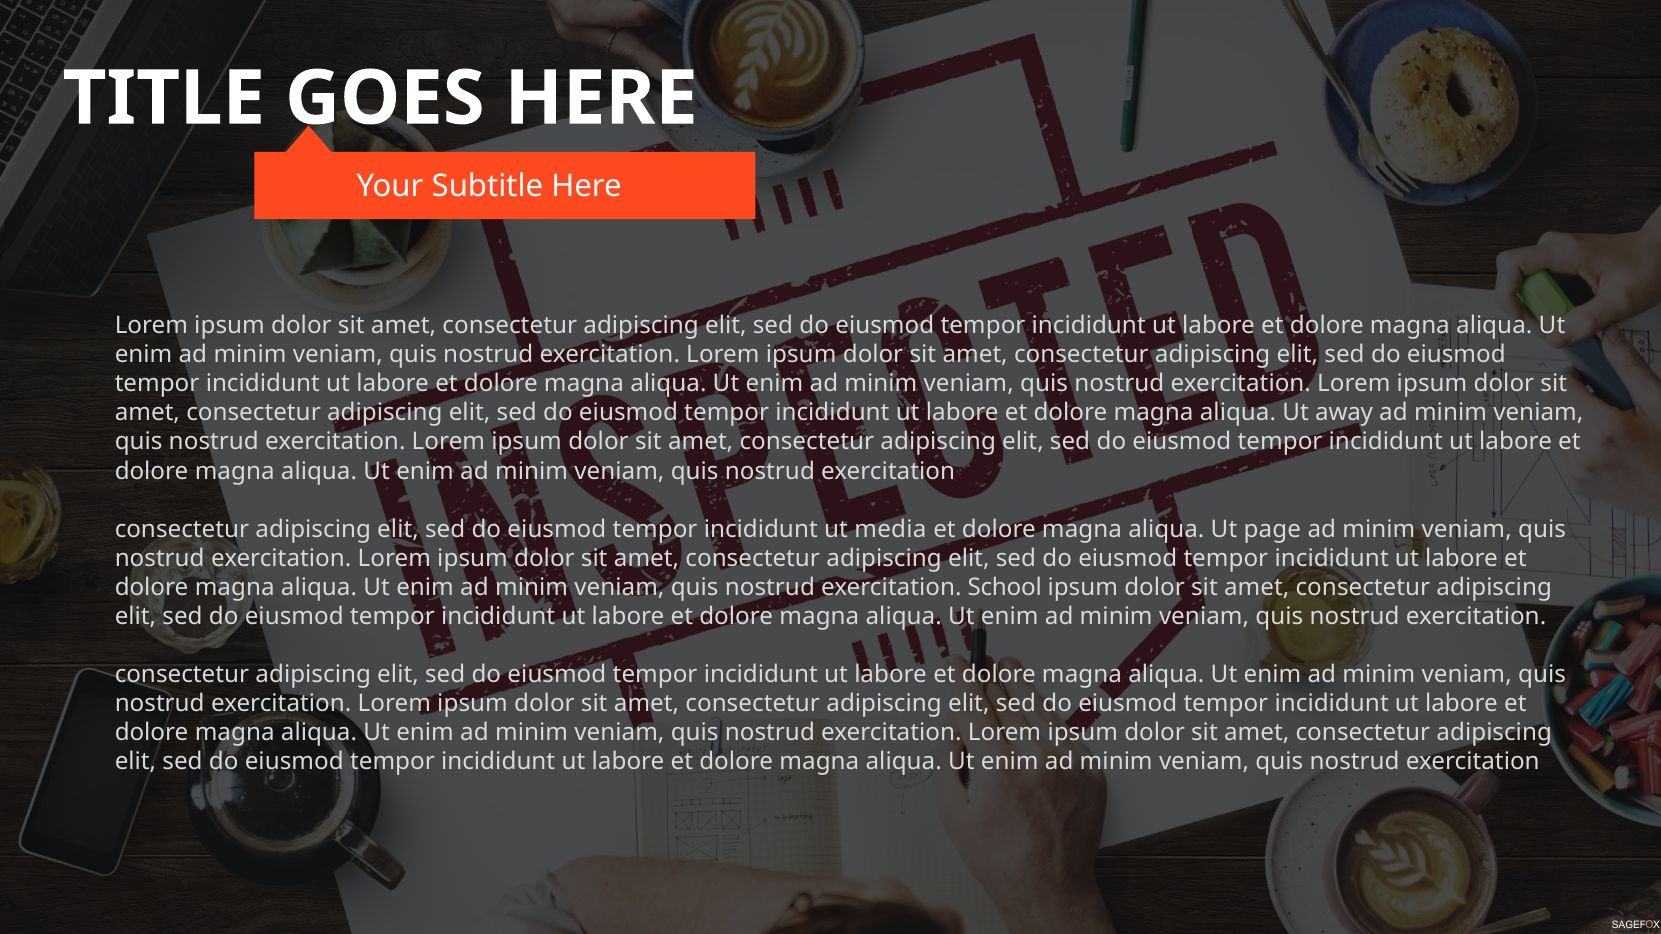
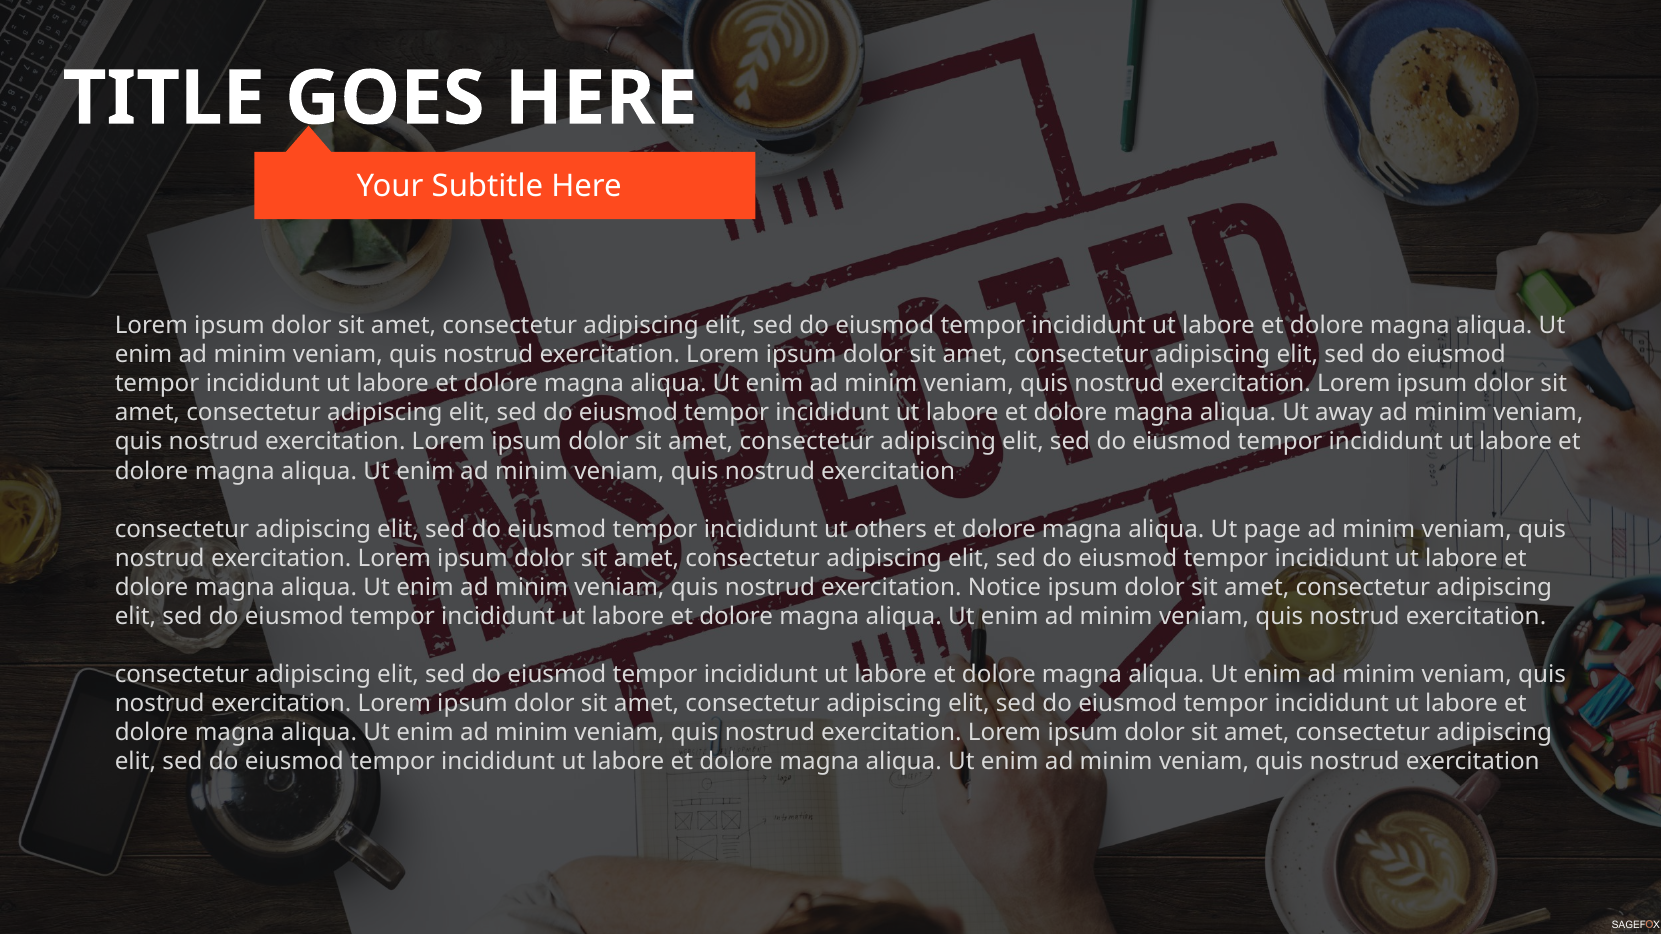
media: media -> others (891, 529)
School: School -> Notice (1005, 588)
